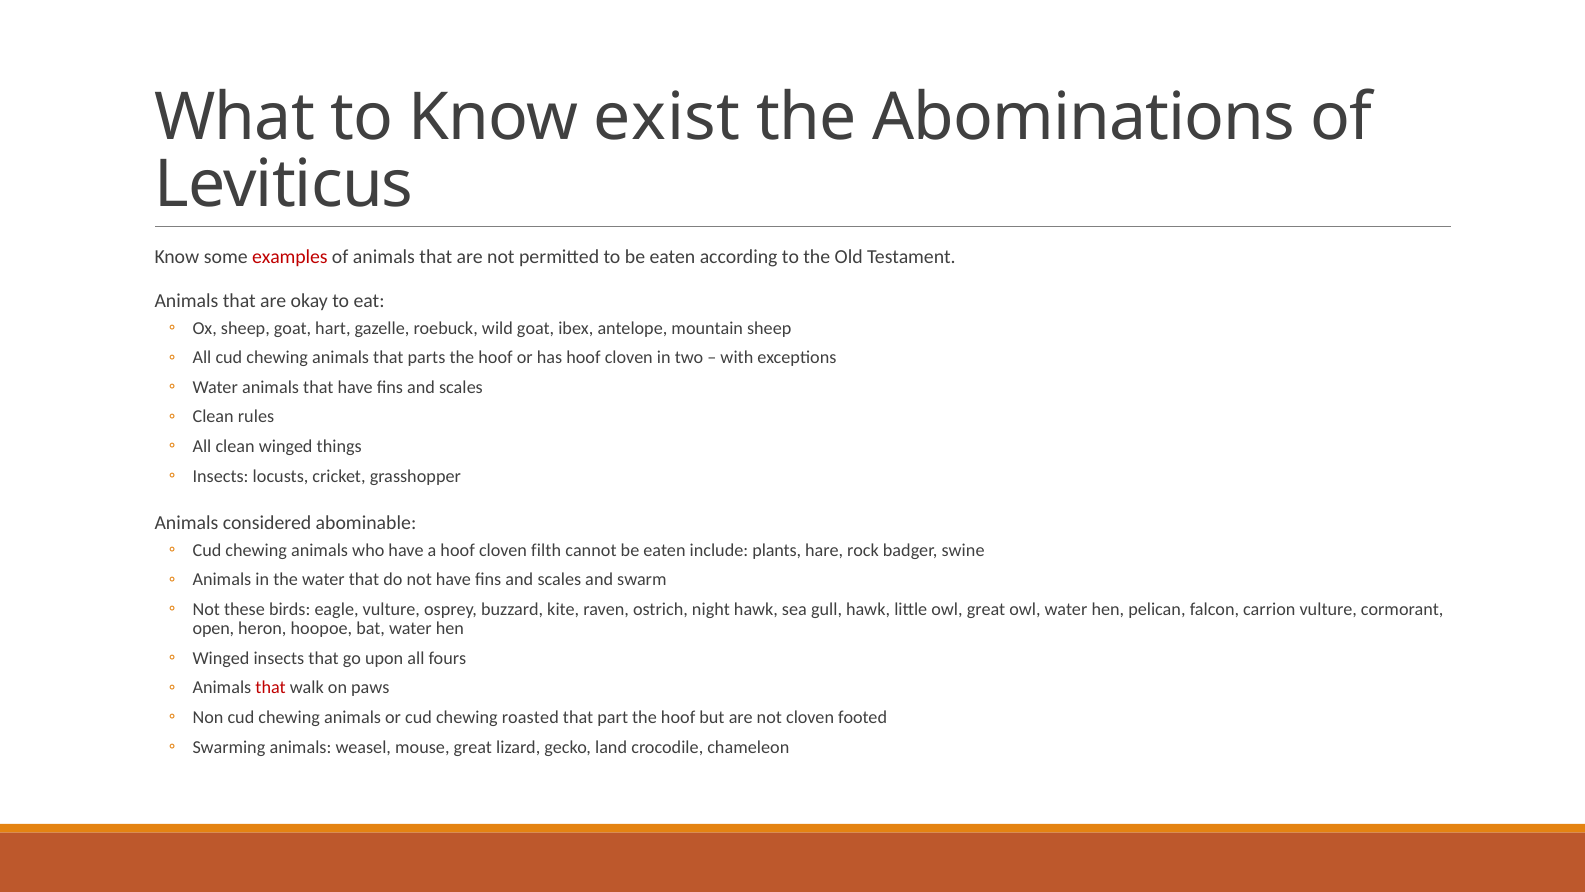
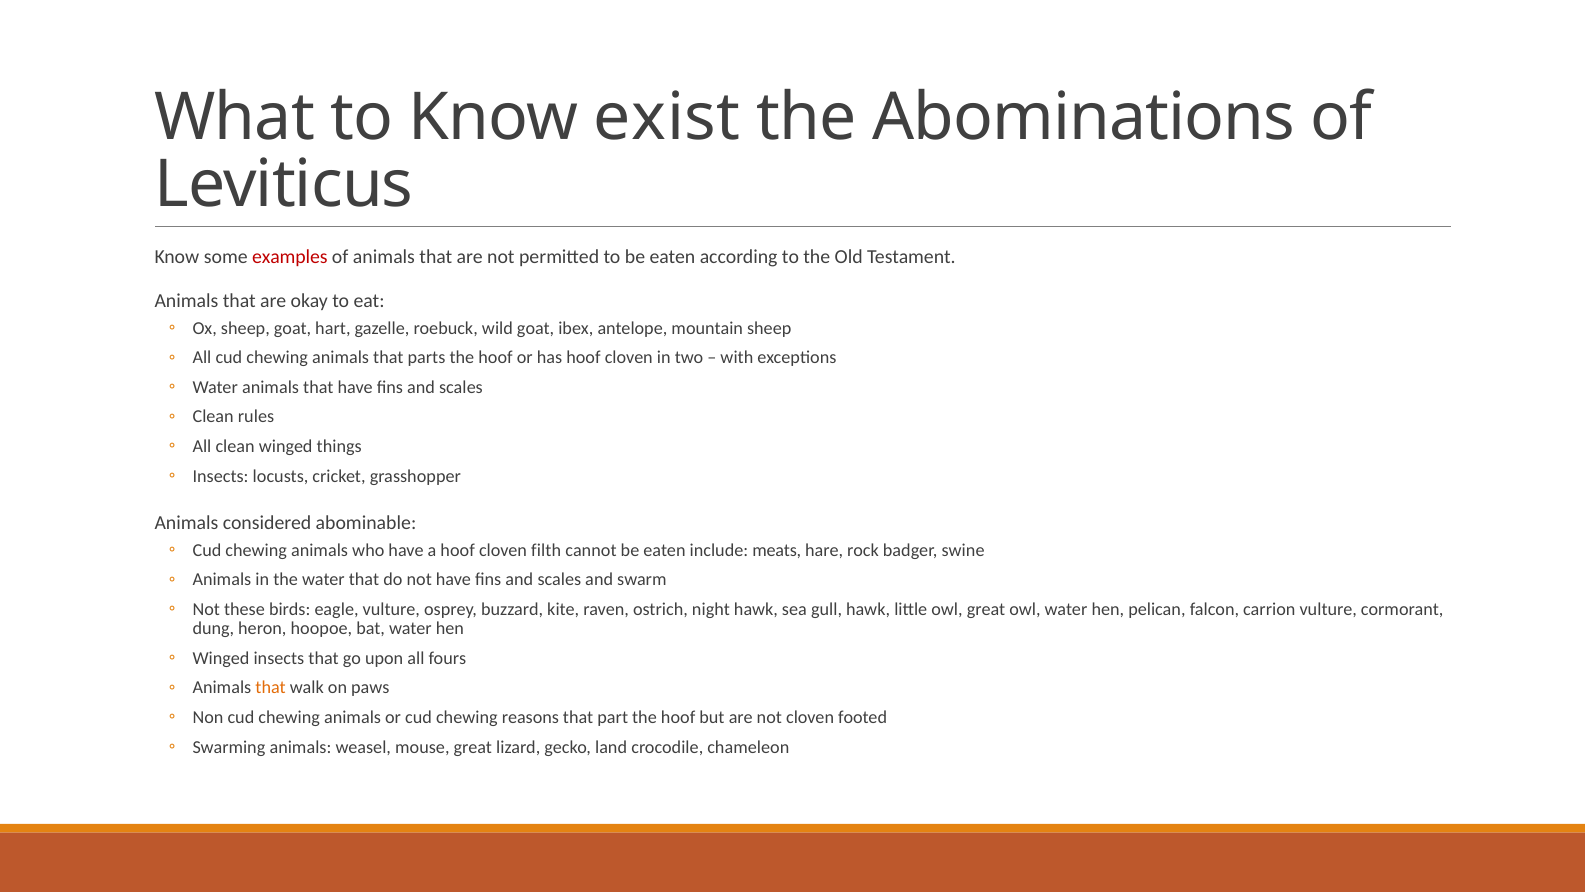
plants: plants -> meats (777, 550)
open: open -> dung (213, 629)
that colour: red -> orange (271, 688)
roasted: roasted -> reasons (530, 717)
